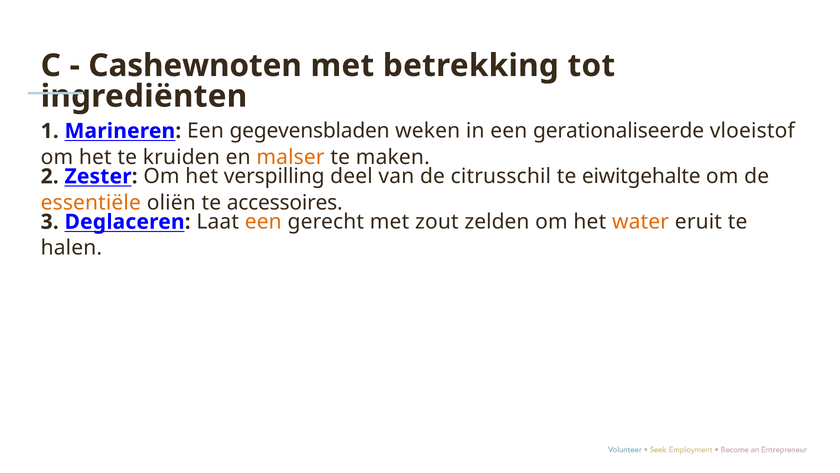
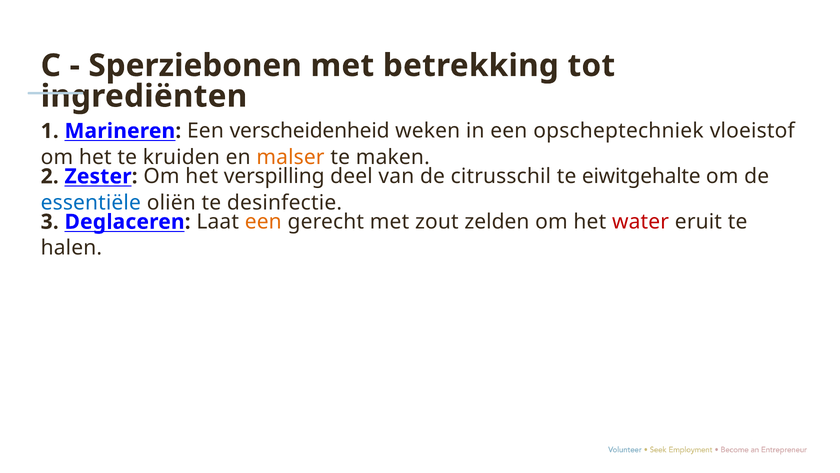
Cashewnoten: Cashewnoten -> Sperziebonen (195, 66)
gegevensbladen: gegevensbladen -> verscheidenheid (310, 131)
gerationaliseerde: gerationaliseerde -> opscheptechniek (618, 131)
essentiële colour: orange -> blue (91, 202)
accessoires: accessoires -> desinfectie (285, 202)
water colour: orange -> red (640, 222)
